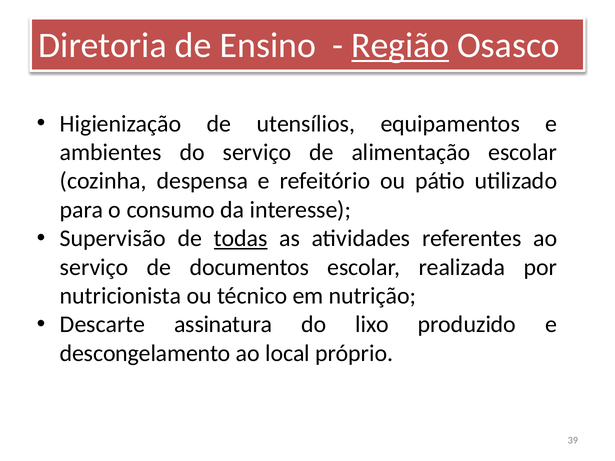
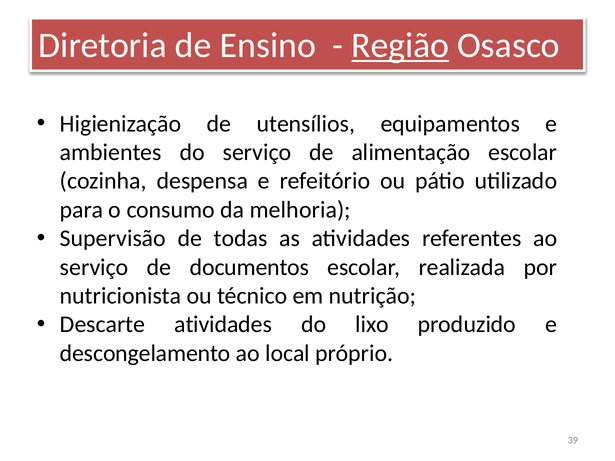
interesse: interesse -> melhoria (300, 210)
todas underline: present -> none (241, 239)
Descarte assinatura: assinatura -> atividades (223, 325)
